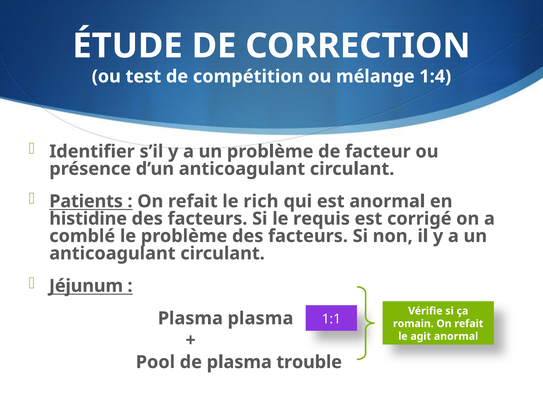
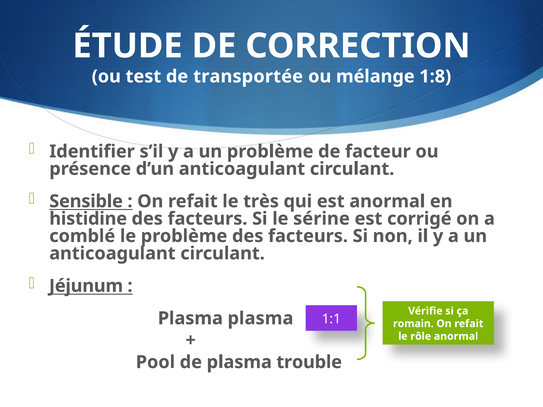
compétition: compétition -> transportée (248, 77)
1:4: 1:4 -> 1:8 (435, 77)
Patients: Patients -> Sensible (86, 201)
rich: rich -> très (261, 201)
requis: requis -> sérine (321, 219)
agit: agit -> rôle (421, 337)
